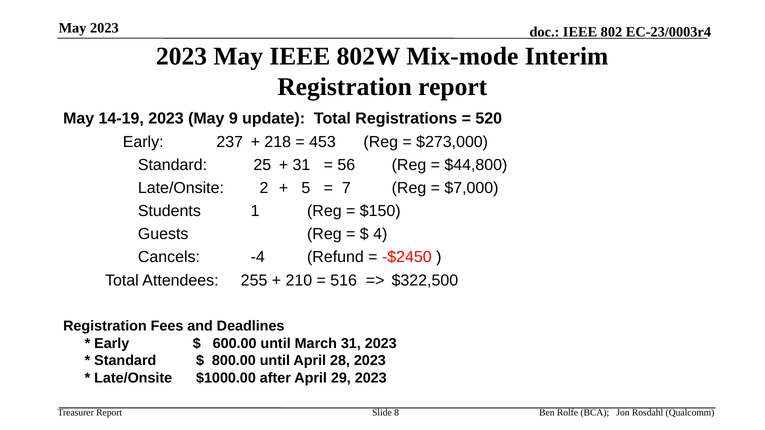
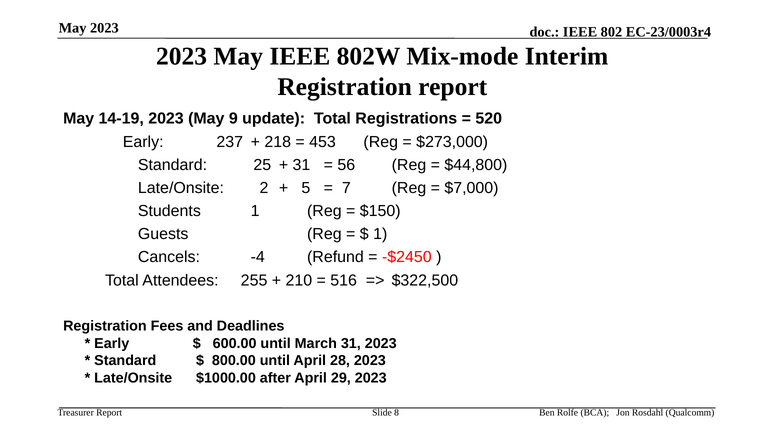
4: 4 -> 1 (380, 234)
